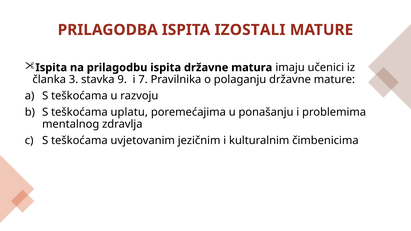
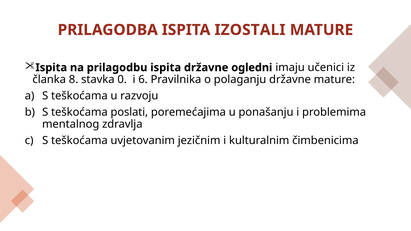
matura: matura -> ogledni (252, 68)
3: 3 -> 8 (74, 80)
9: 9 -> 0 (122, 80)
7: 7 -> 6 (143, 80)
uplatu: uplatu -> poslati (129, 112)
